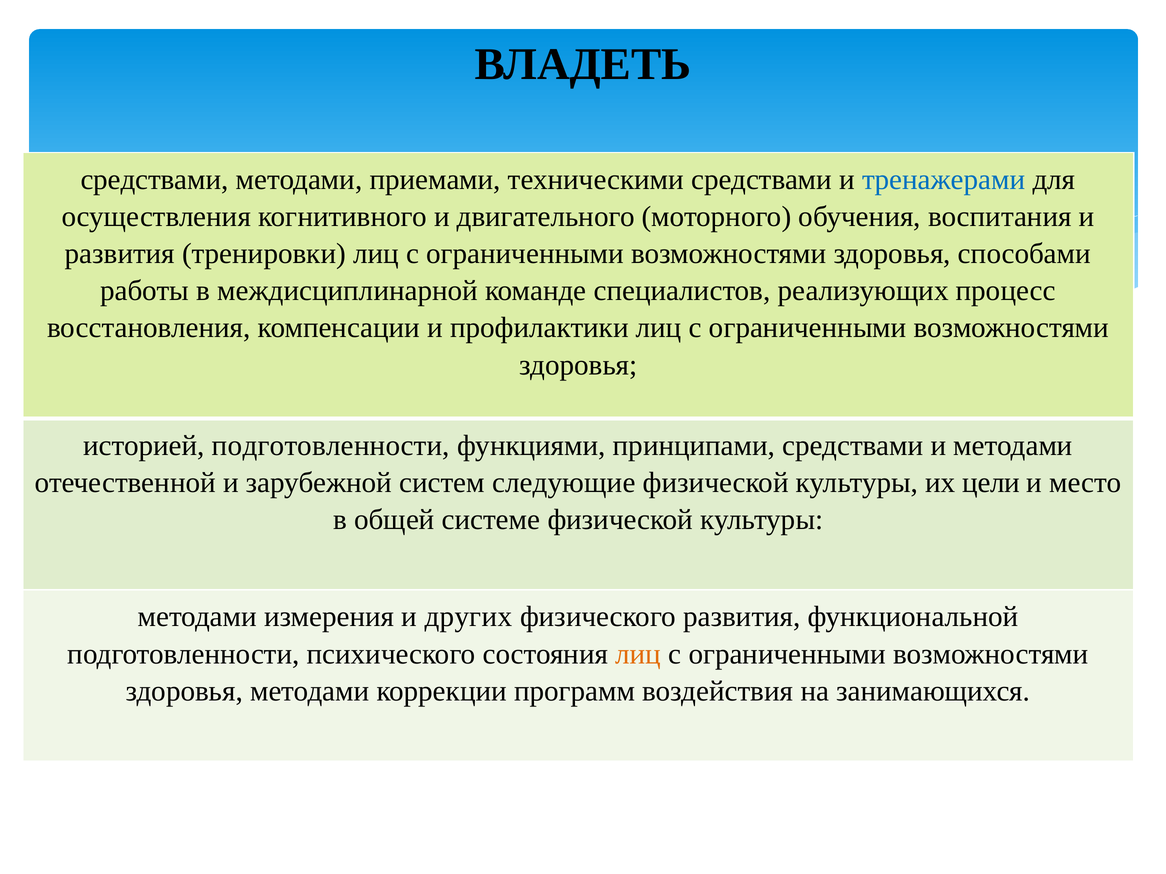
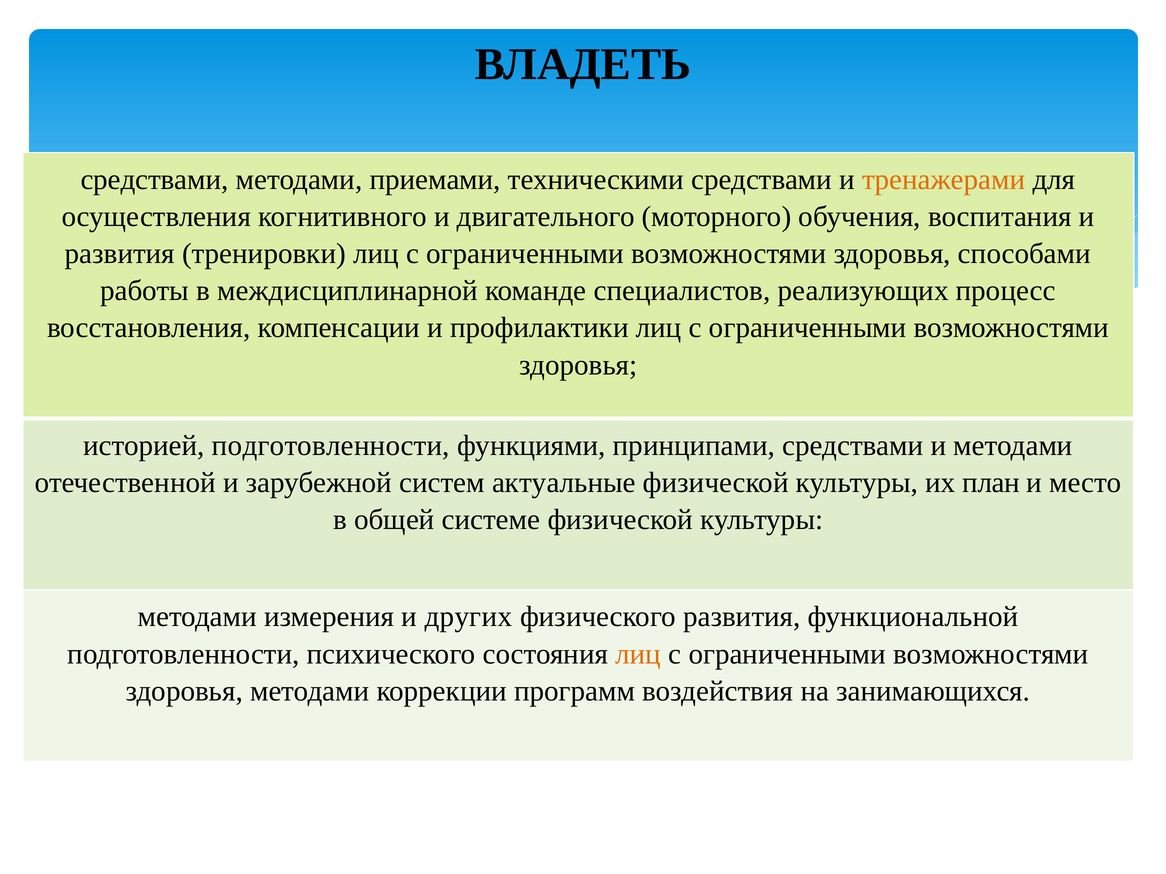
тренажерами colour: blue -> orange (944, 180)
следующие: следующие -> актуальные (564, 483)
цели: цели -> план (991, 483)
